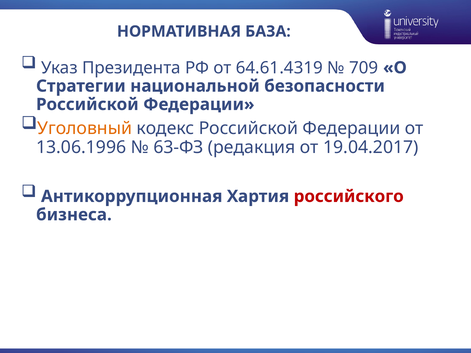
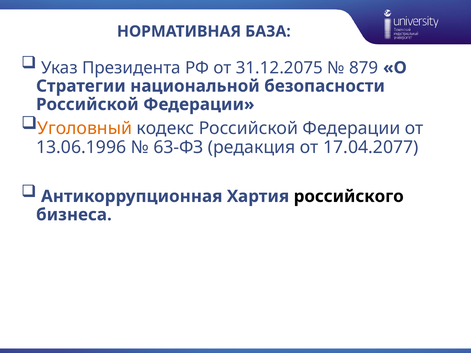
64.61.4319: 64.61.4319 -> 31.12.2075 (279, 68)
709: 709 -> 879 (364, 68)
19.04.2017: 19.04.2017 -> 17.04.2077 (371, 148)
российского colour: red -> black (349, 196)
